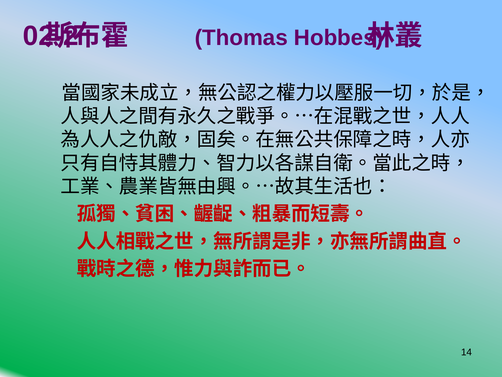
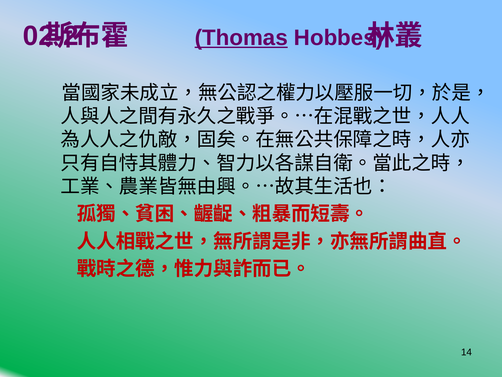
Thomas underline: none -> present (241, 38)
